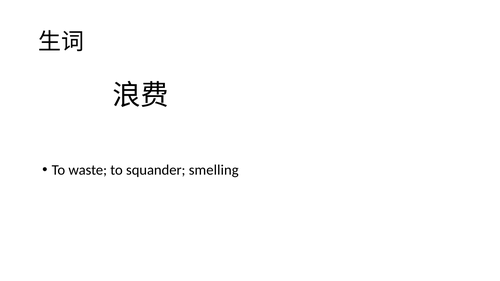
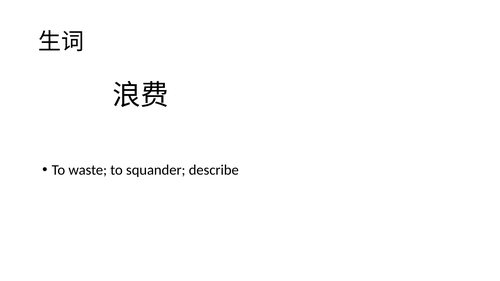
smelling: smelling -> describe (214, 170)
